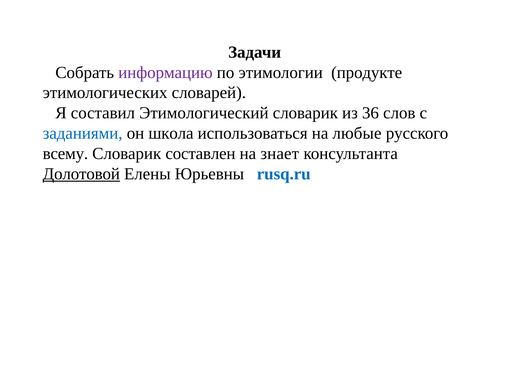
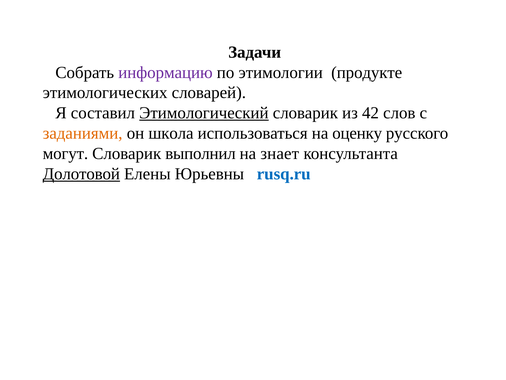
Этимологический underline: none -> present (204, 113)
36: 36 -> 42 (370, 113)
заданиями colour: blue -> orange (83, 133)
любые: любые -> оценку (357, 133)
всему: всему -> могут (65, 153)
составлен: составлен -> выполнил (200, 153)
